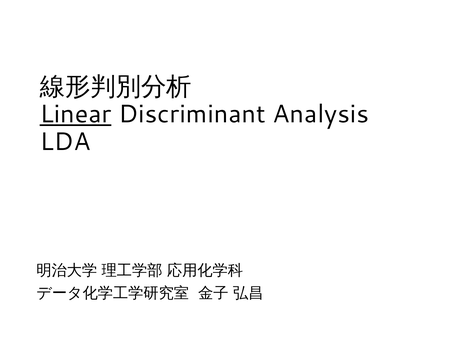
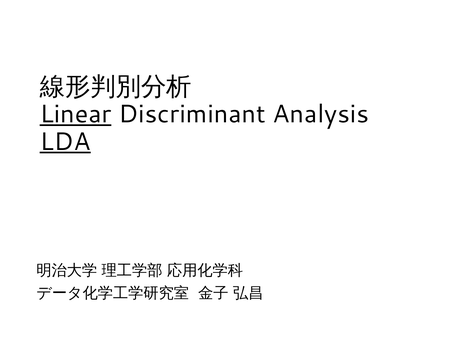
LDA underline: none -> present (65, 142)
